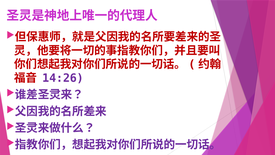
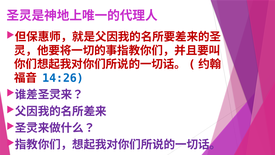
14:26 colour: purple -> blue (63, 78)
